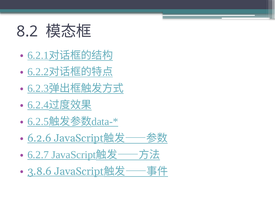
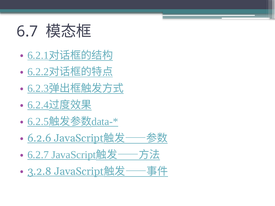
8.2: 8.2 -> 6.7 (27, 31)
3.8.6: 3.8.6 -> 3.2.8 (40, 172)
